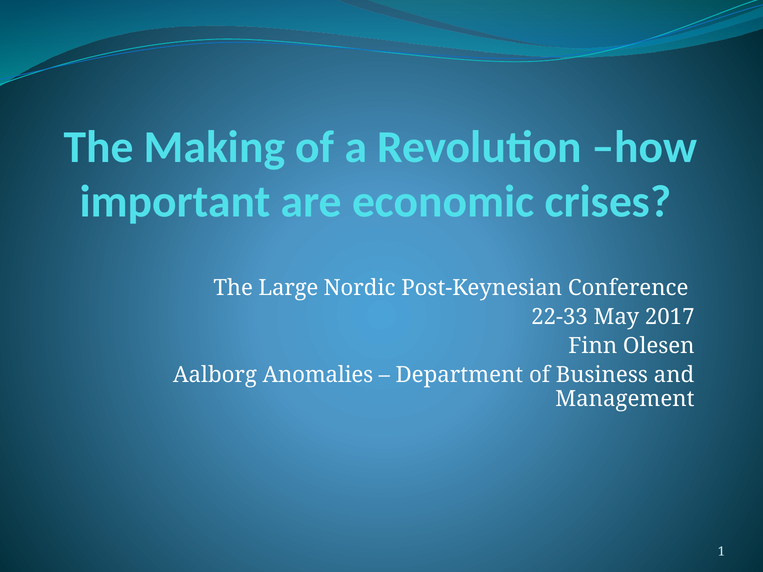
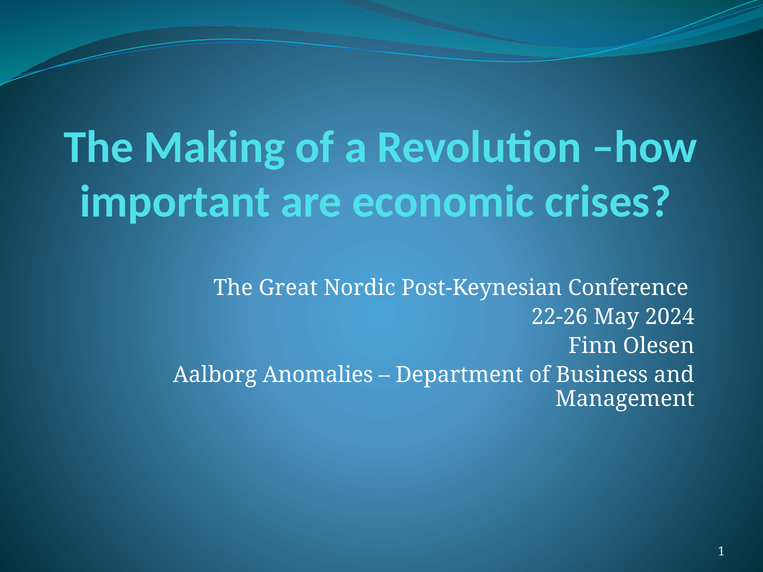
Large: Large -> Great (288, 288)
22-33: 22-33 -> 22-26 (559, 317)
2017: 2017 -> 2024 (670, 317)
